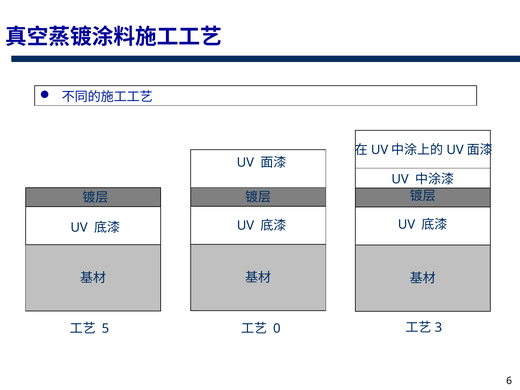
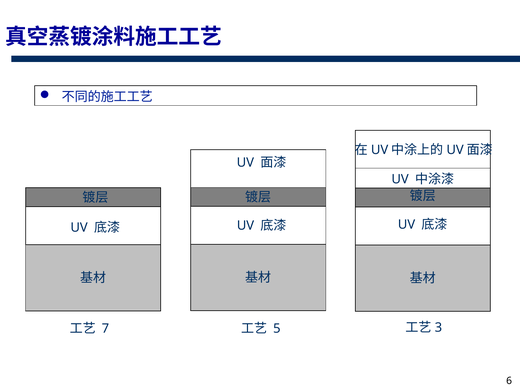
5: 5 -> 7 (105, 329)
0: 0 -> 5 (277, 329)
